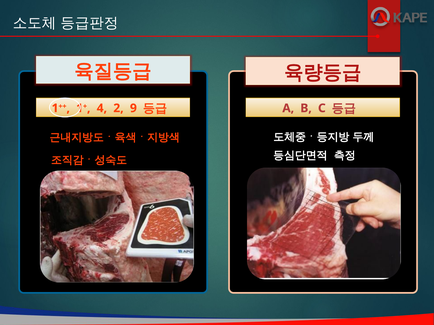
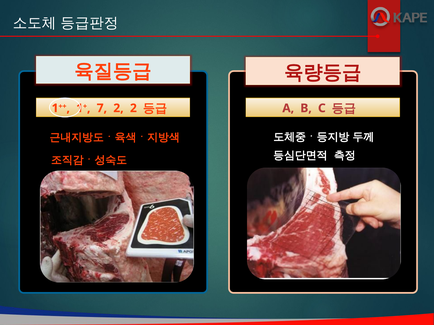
4: 4 -> 7 (102, 108)
2 9: 9 -> 2 (133, 108)
